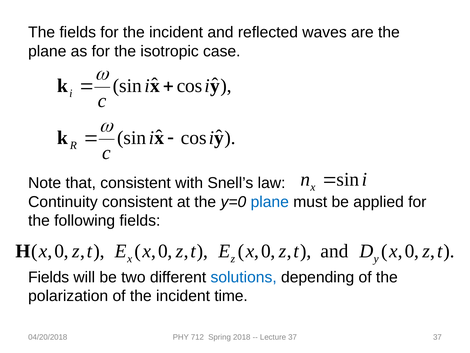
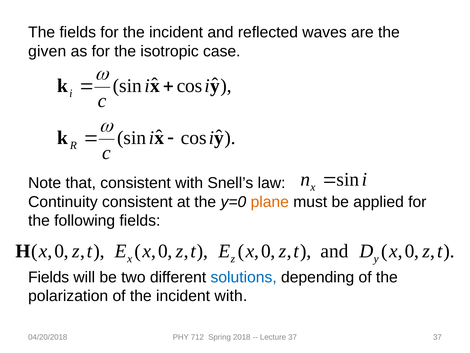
plane: plane -> given (47, 51)
plane colour: blue -> orange (270, 202)
incident time: time -> with (231, 296)
